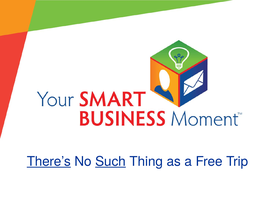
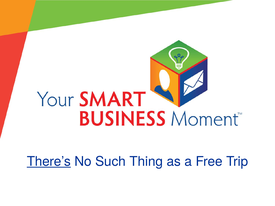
Such underline: present -> none (111, 162)
